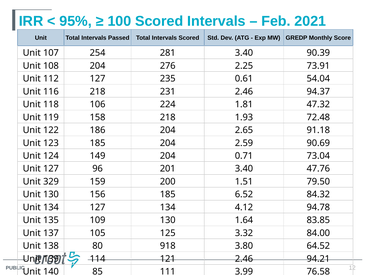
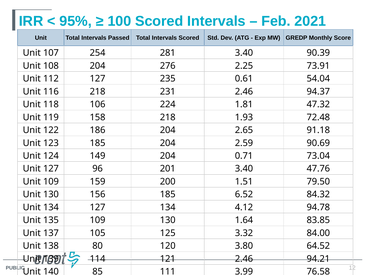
Unit 329: 329 -> 109 (51, 181)
918: 918 -> 120 (168, 245)
